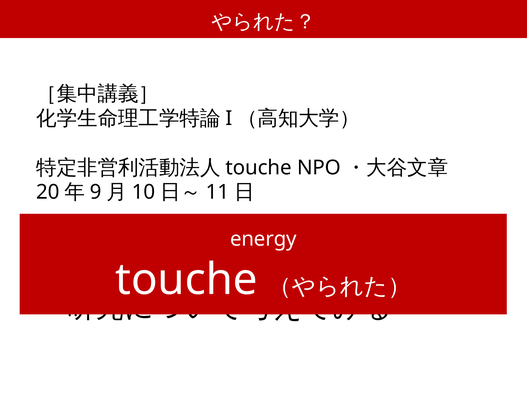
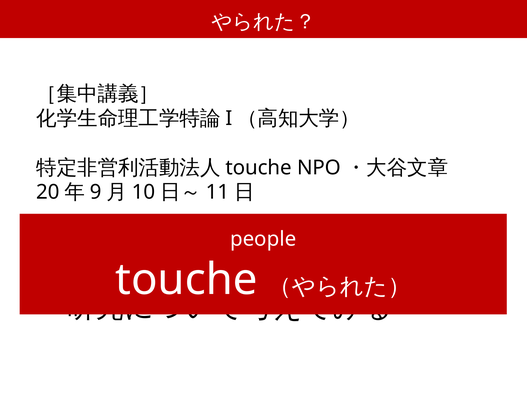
energy: energy -> people (263, 239)
